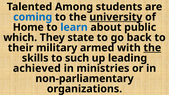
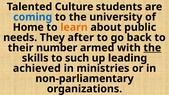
Among: Among -> Culture (74, 7)
university underline: present -> none (116, 17)
learn colour: blue -> orange (74, 27)
which: which -> needs (20, 38)
state: state -> after (81, 38)
military: military -> number (57, 48)
